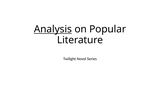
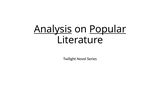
Popular underline: none -> present (108, 29)
